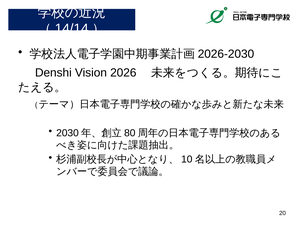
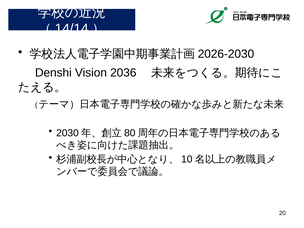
2026: 2026 -> 2036 (123, 73)
